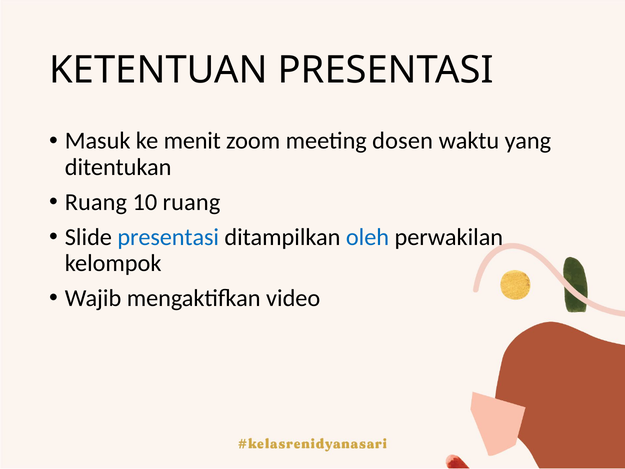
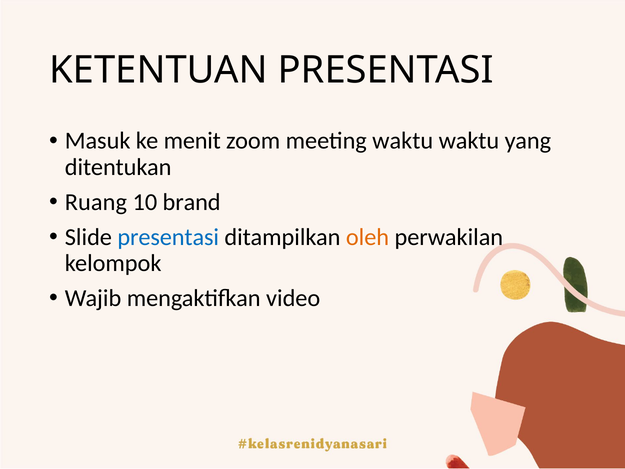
meeting dosen: dosen -> waktu (403, 141)
10 ruang: ruang -> brand (192, 202)
oleh colour: blue -> orange (368, 237)
